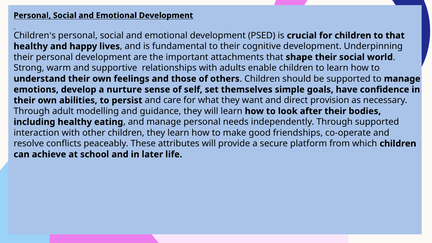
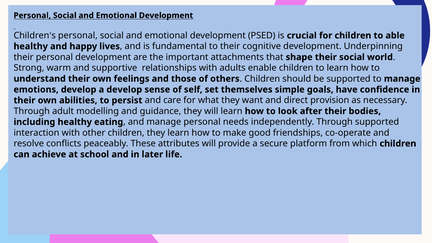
to that: that -> able (395, 36)
a nurture: nurture -> develop (124, 90)
